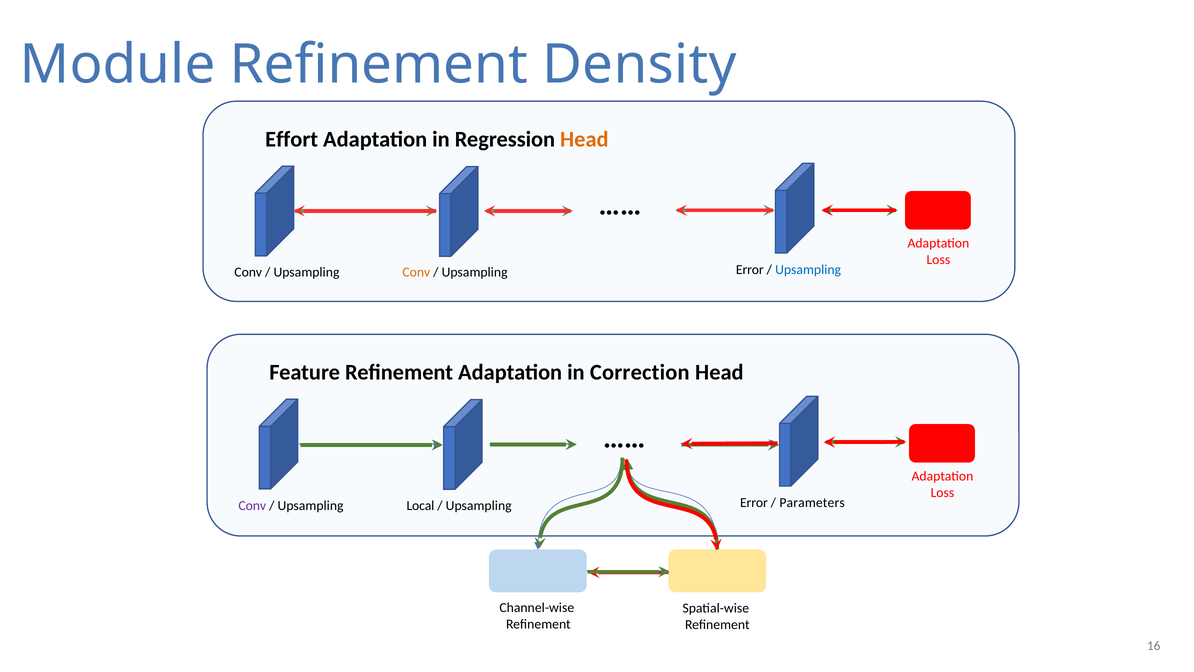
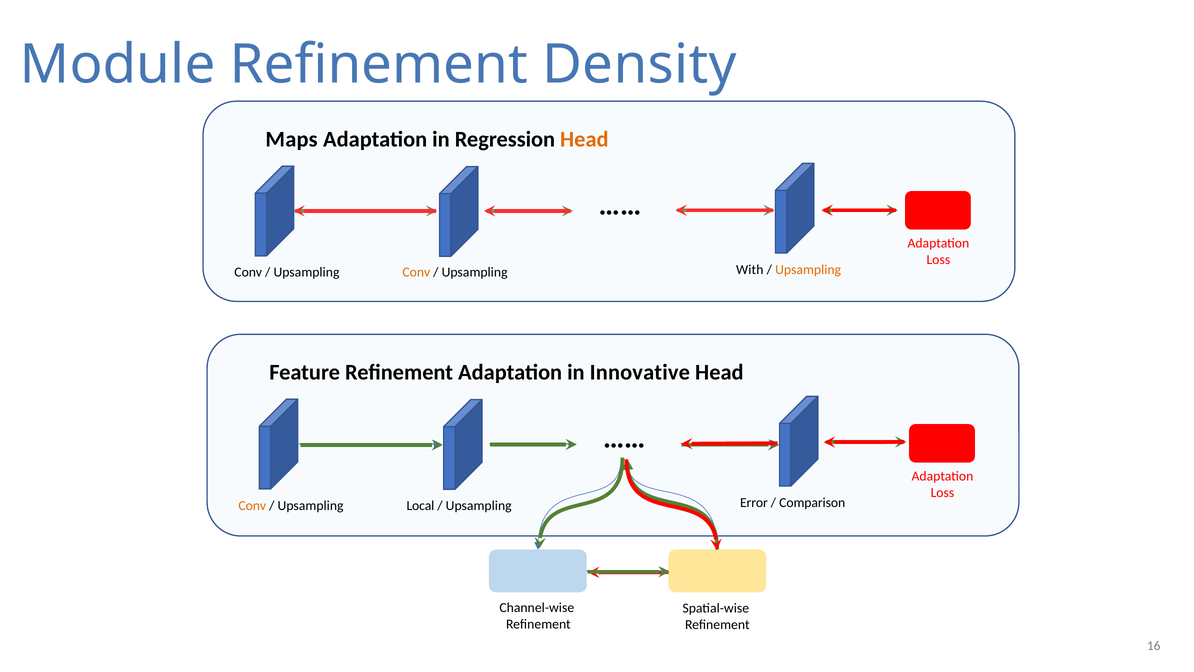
Effort: Effort -> Maps (292, 139)
Error: Error -> With (750, 270)
Upsampling colour: blue -> orange (808, 270)
Correction: Correction -> Innovative (640, 372)
Conv colour: purple -> orange (252, 505)
Parameters: Parameters -> Comparison (812, 503)
